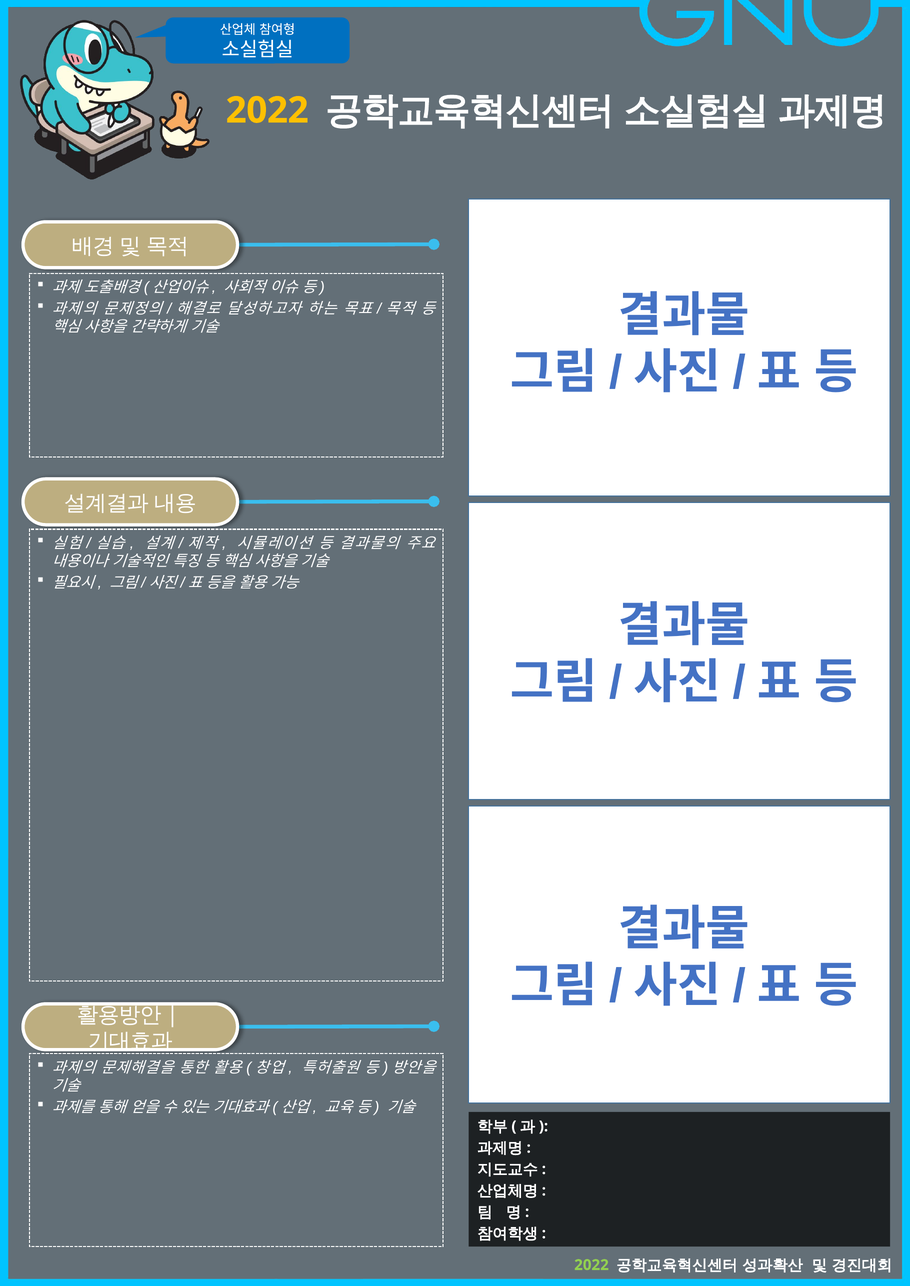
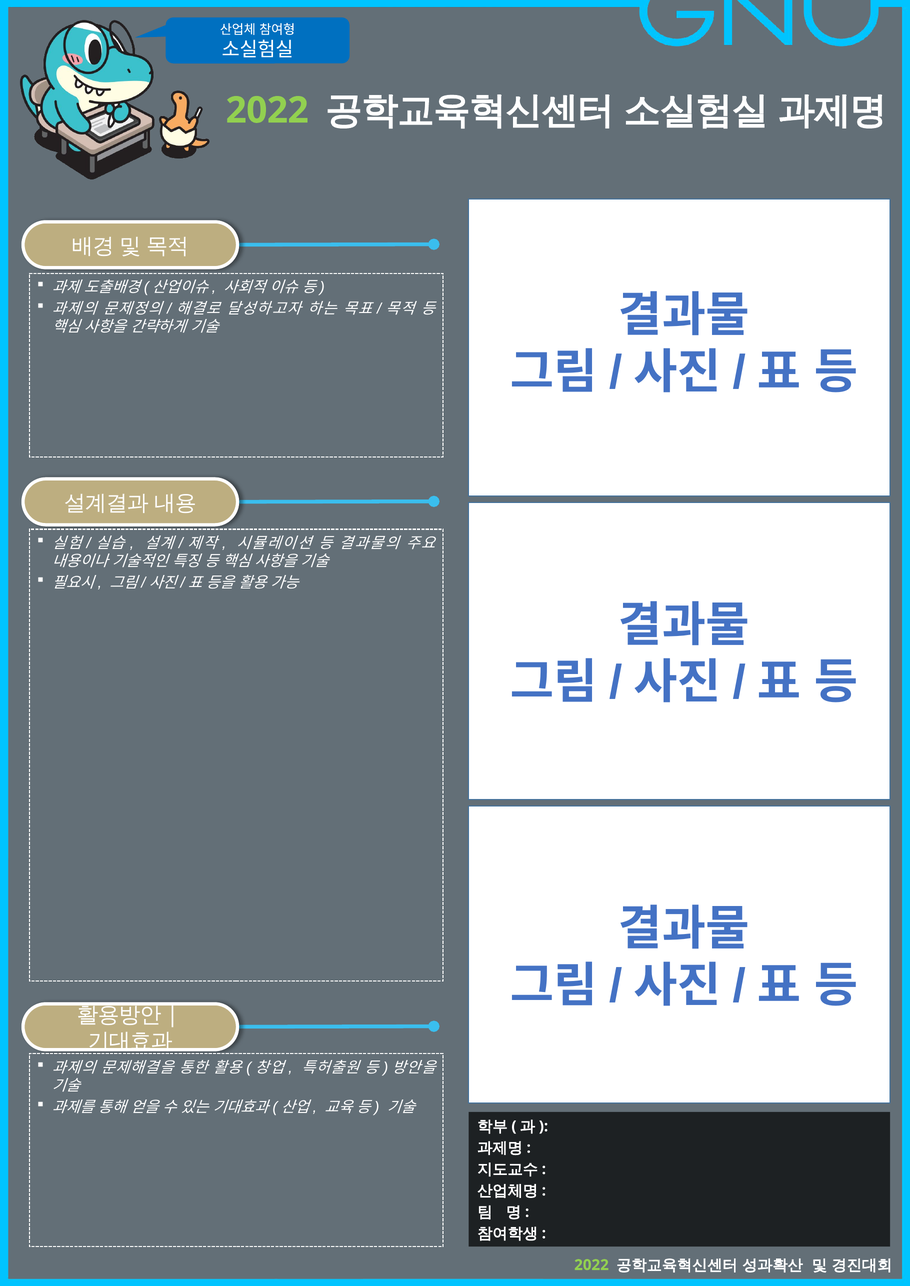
2022 colour: yellow -> light green (267, 111)
